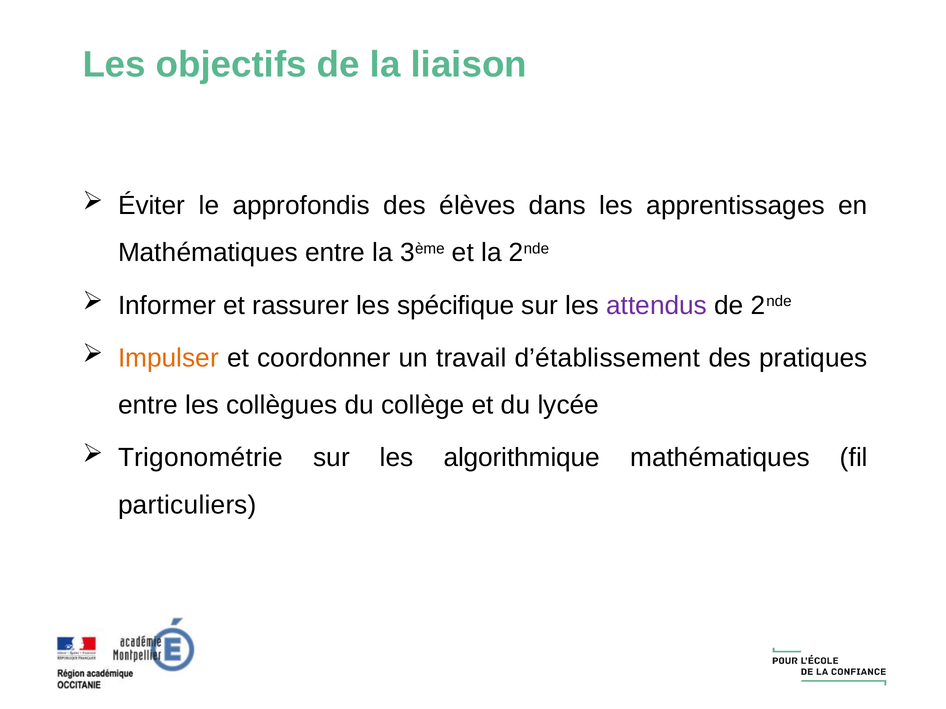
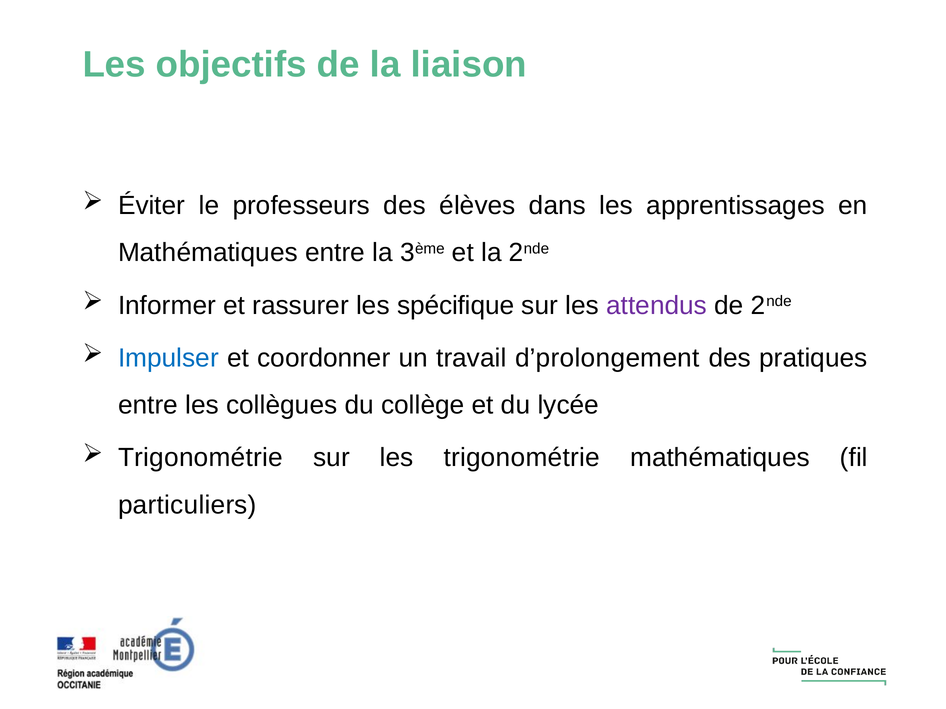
approfondis: approfondis -> professeurs (301, 206)
Impulser colour: orange -> blue (168, 358)
d’établissement: d’établissement -> d’prolongement (607, 358)
les algorithmique: algorithmique -> trigonométrie (522, 458)
